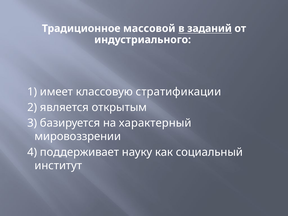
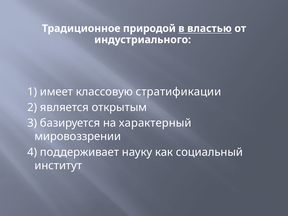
массовой: массовой -> природой (149, 28)
заданий: заданий -> властью (209, 28)
